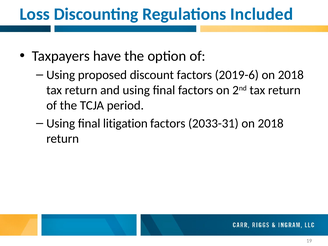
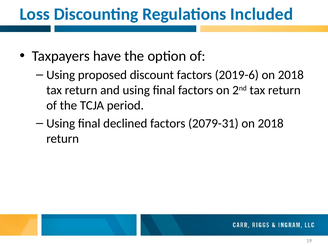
litigation: litigation -> declined (125, 123)
2033-31: 2033-31 -> 2079-31 (213, 123)
